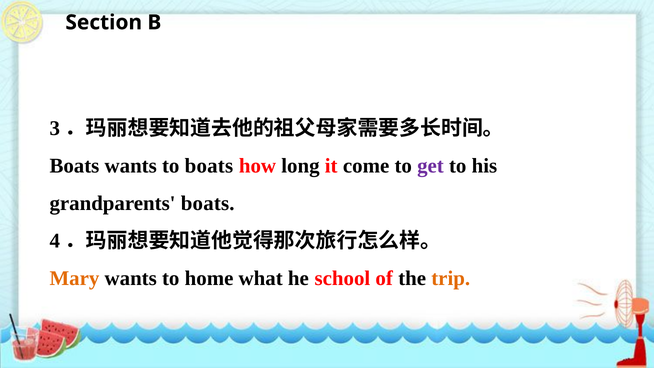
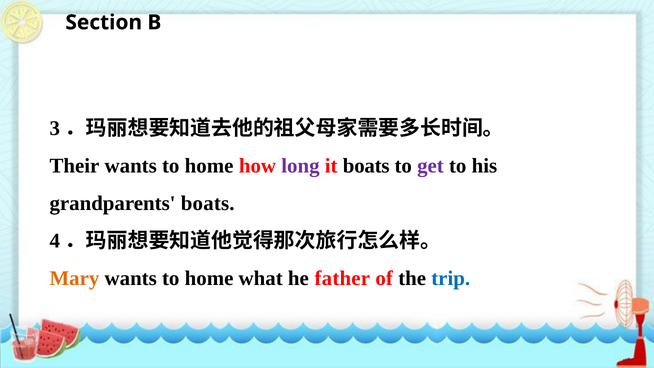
Boats: Boats -> Their (74, 166)
boats: boats -> home (209, 166)
long colour: black -> purple (300, 166)
it come: come -> boats (366, 166)
school: school -> father (342, 279)
trip colour: orange -> blue (451, 279)
